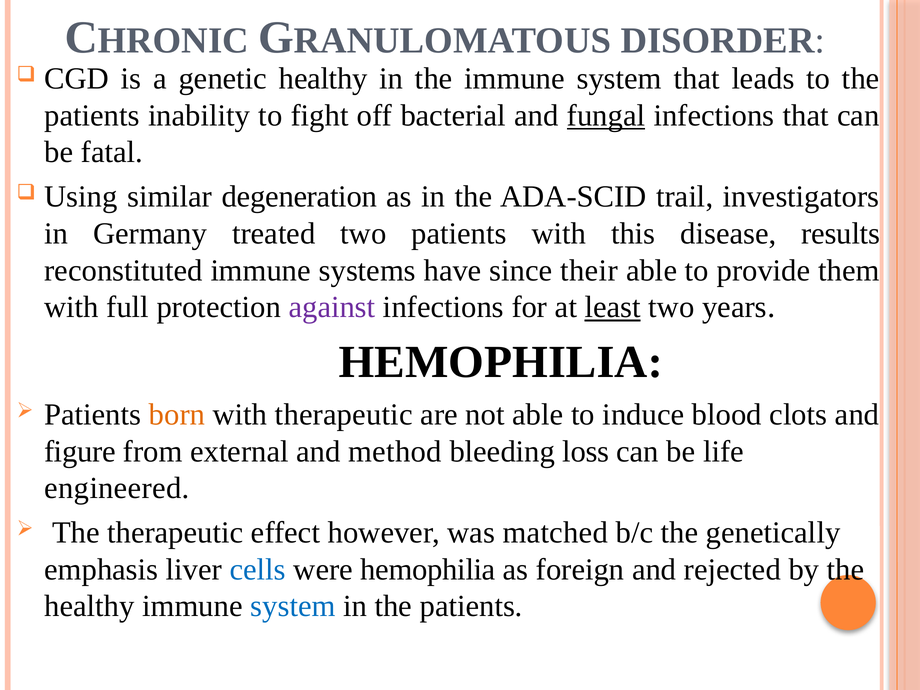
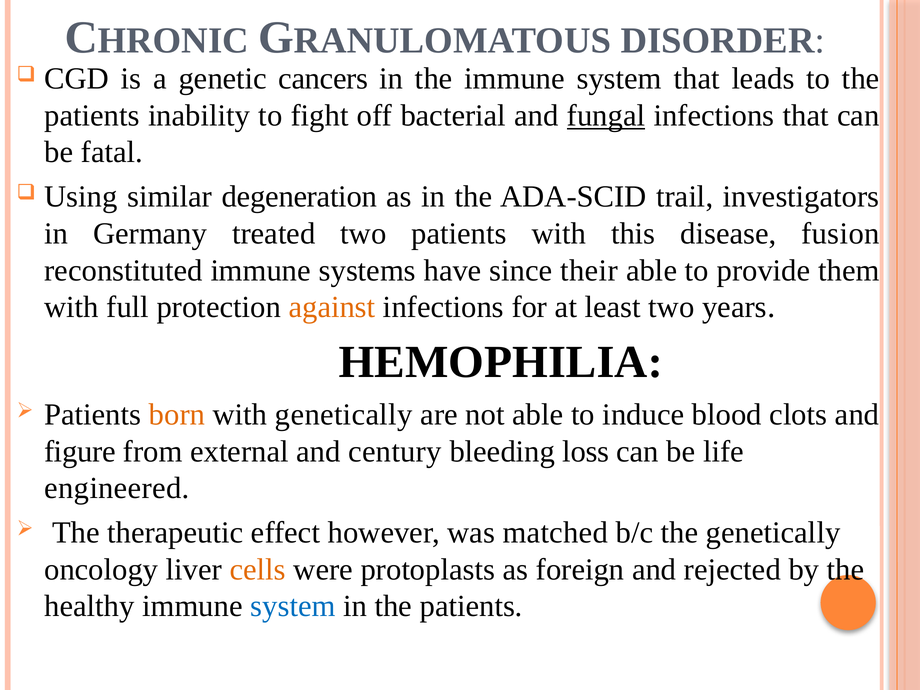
genetic healthy: healthy -> cancers (323, 79)
results: results -> fusion (840, 234)
against colour: purple -> orange (332, 307)
least underline: present -> none (613, 307)
with therapeutic: therapeutic -> genetically (344, 415)
method: method -> century (395, 451)
emphasis: emphasis -> oncology (101, 569)
cells colour: blue -> orange (258, 569)
were hemophilia: hemophilia -> protoplasts (428, 569)
